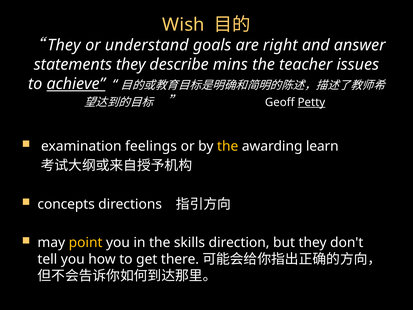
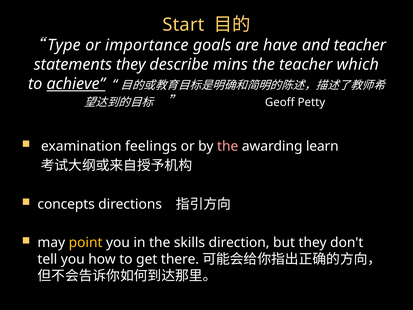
Wish: Wish -> Start (183, 25)
They: They -> Type (64, 45)
understand: understand -> importance (147, 45)
right: right -> have (280, 45)
and answer: answer -> teacher (360, 45)
issues: issues -> which (358, 64)
Petty underline: present -> none (311, 102)
the colour: yellow -> pink (228, 146)
